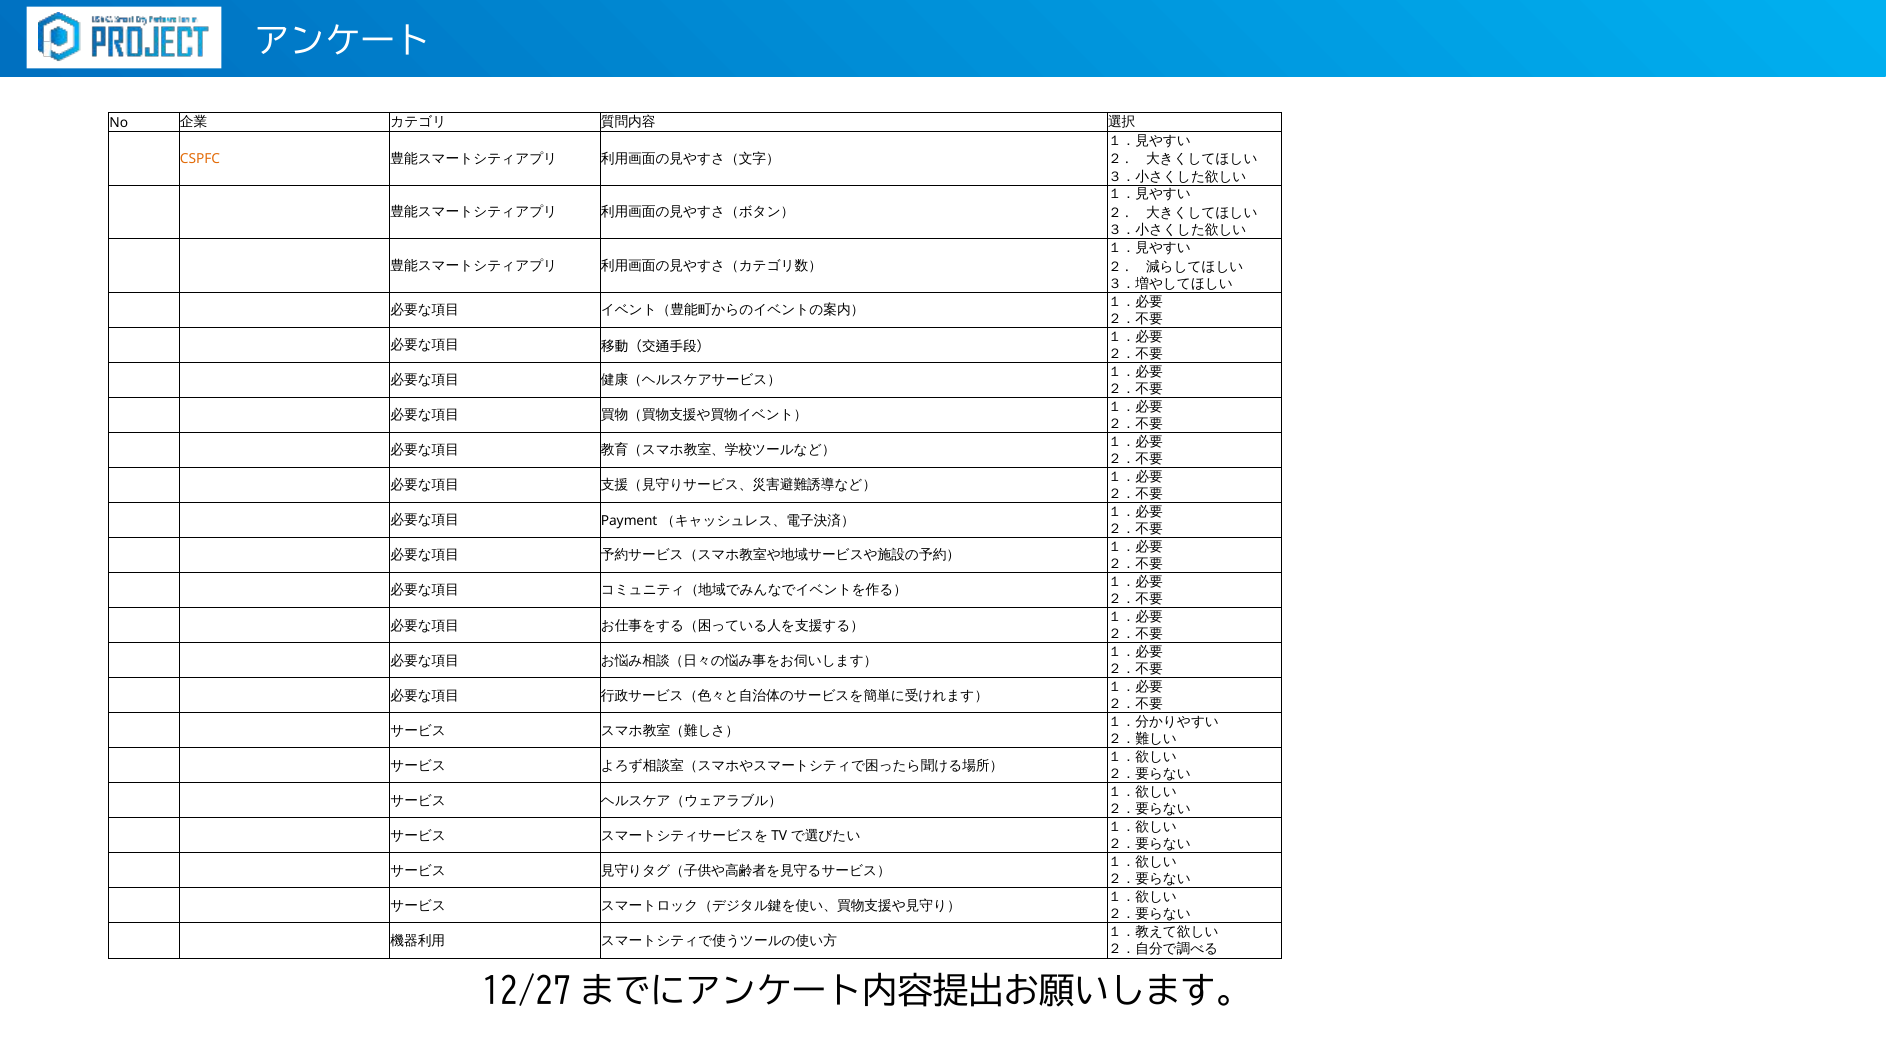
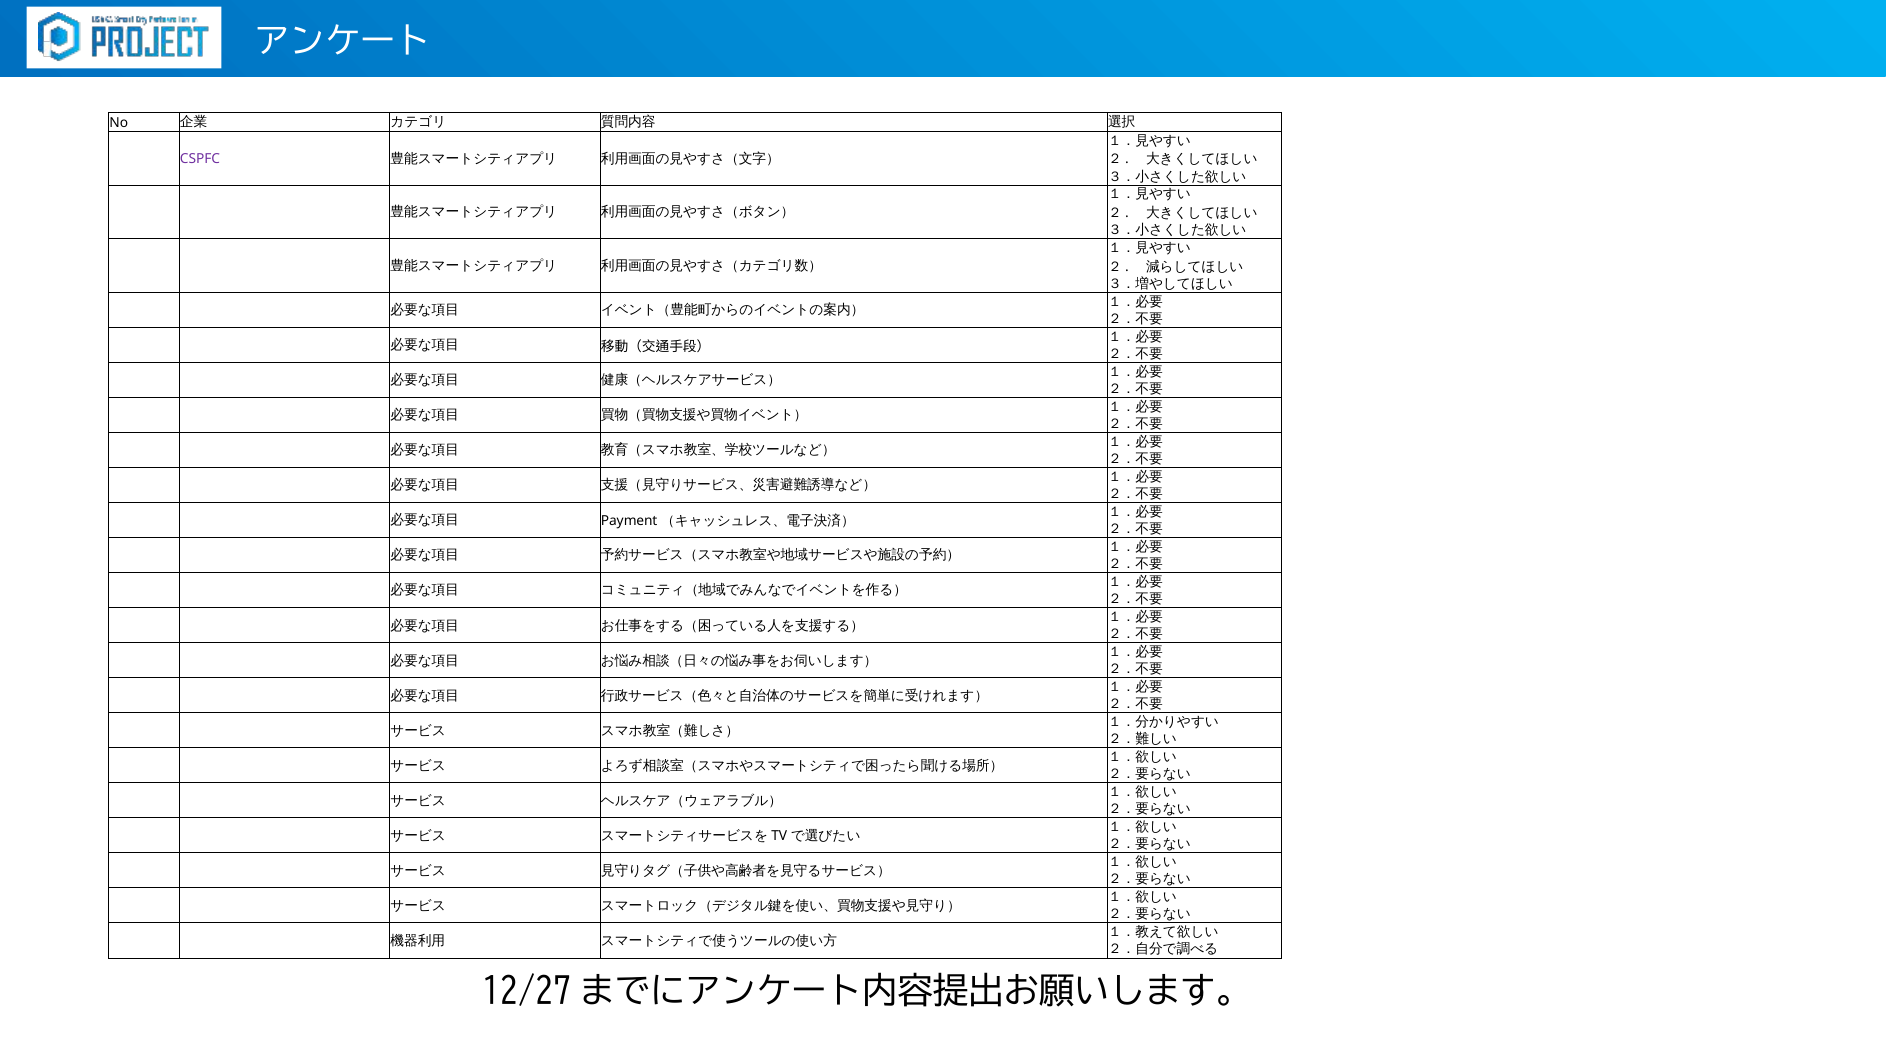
CSPFC colour: orange -> purple (200, 159)
